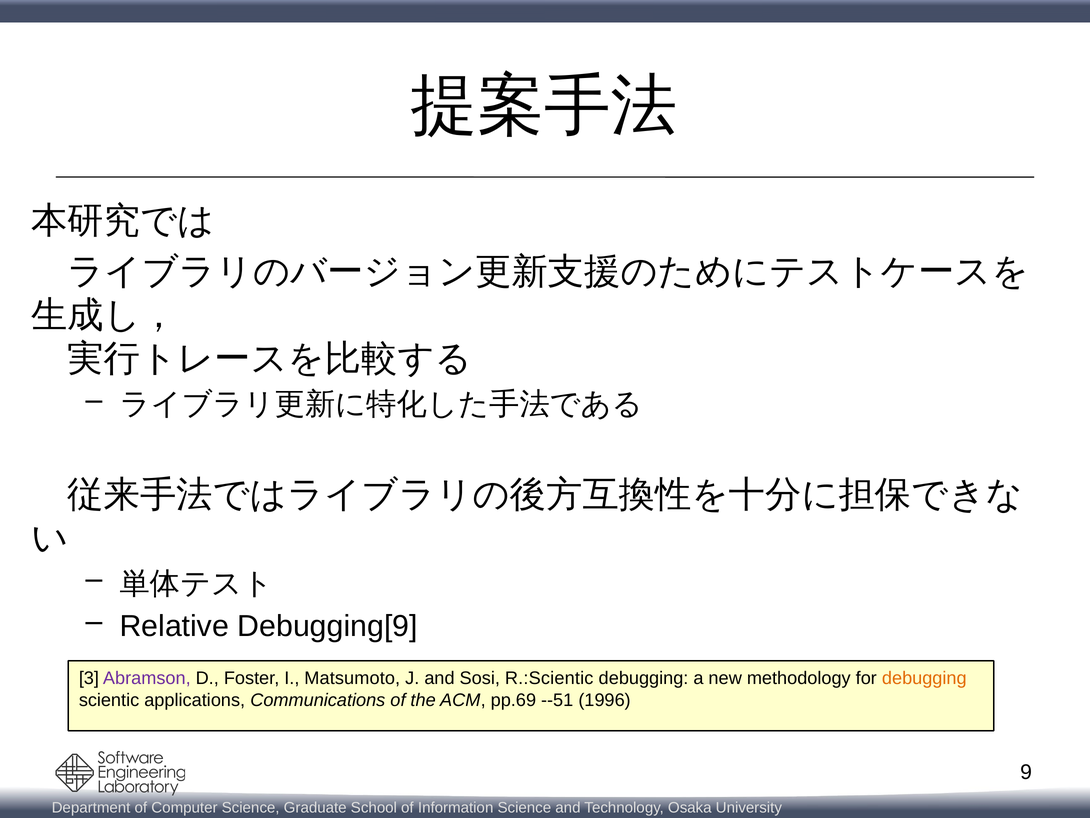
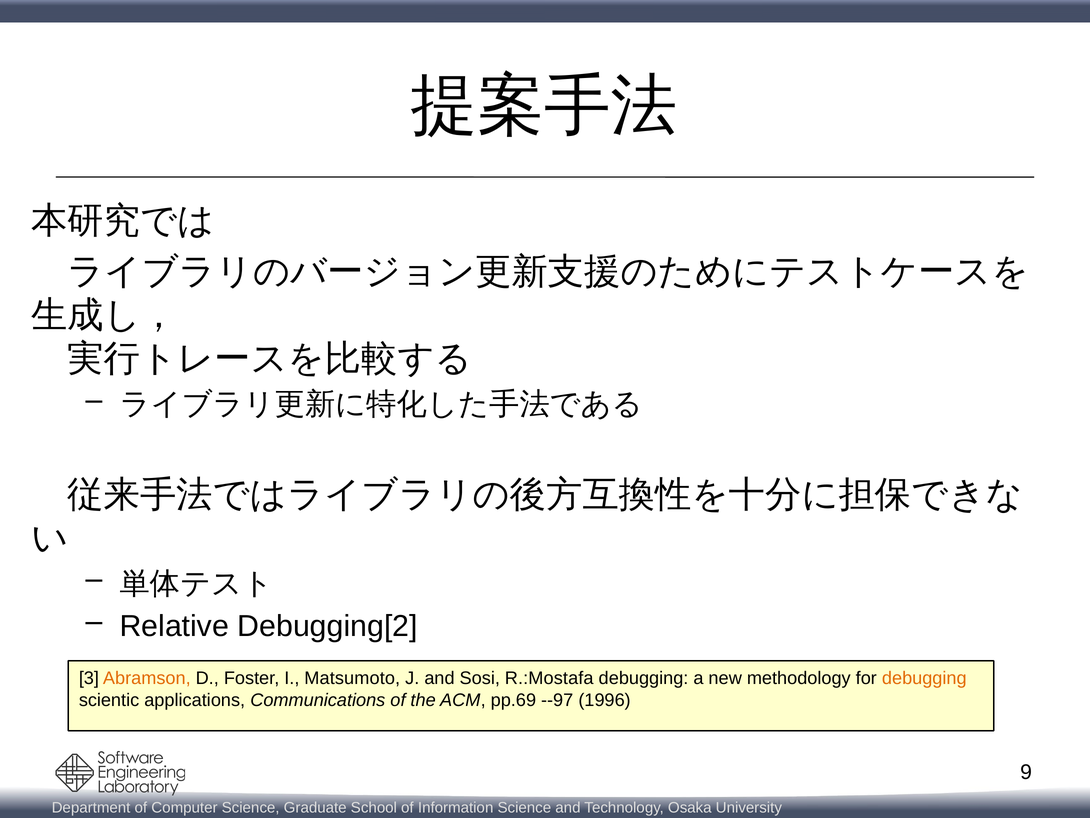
Debugging[9: Debugging[9 -> Debugging[2 (328, 626)
Abramson colour: purple -> orange (147, 678)
R.:Scientic: R.:Scientic -> R.:Mostafa (549, 678)
--51: --51 -> --97 (557, 700)
